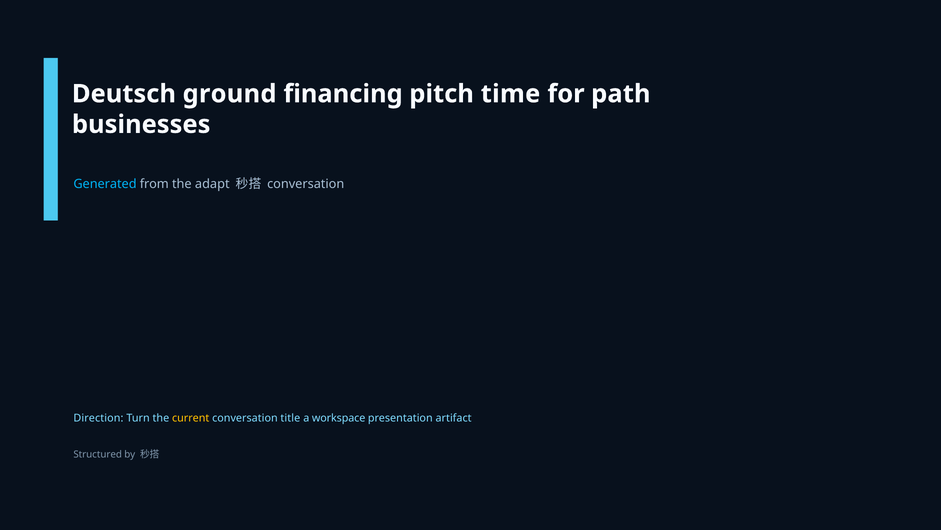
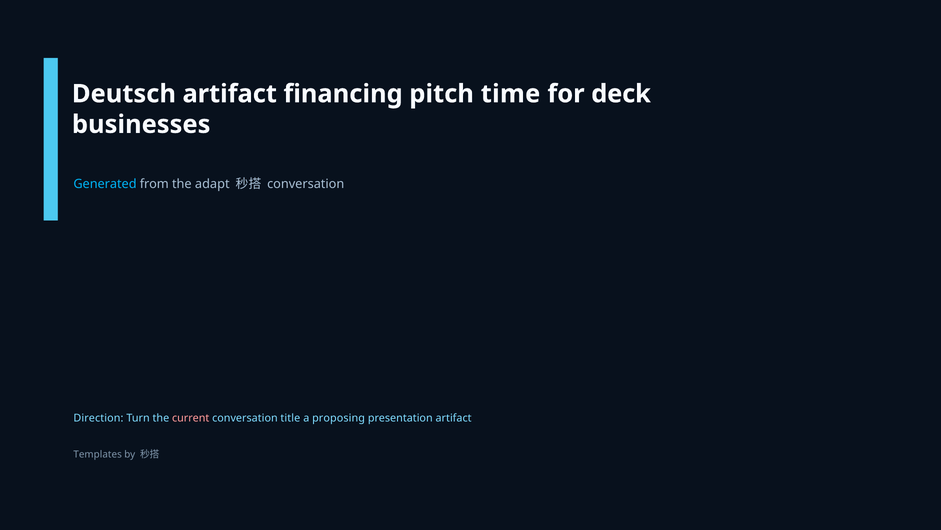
Deutsch ground: ground -> artifact (230, 94)
path: path -> deck (621, 94)
current colour: yellow -> pink (191, 418)
workspace: workspace -> proposing (339, 418)
Structured: Structured -> Templates (98, 454)
